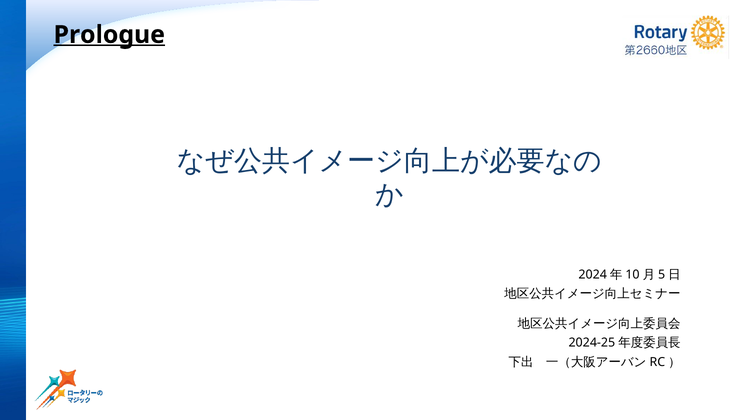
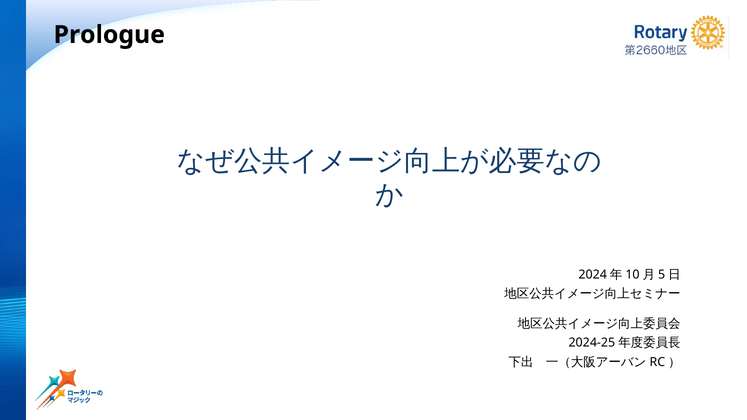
Prologue underline: present -> none (109, 35)
